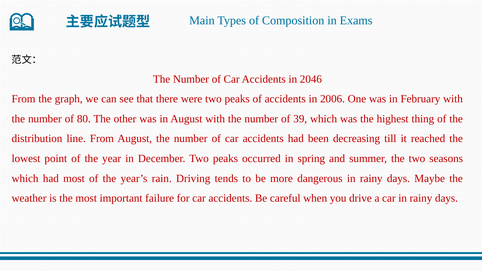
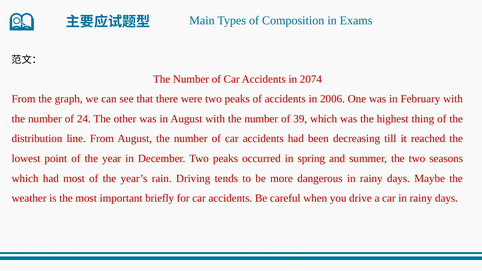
2046: 2046 -> 2074 (311, 79)
80: 80 -> 24 (84, 119)
failure: failure -> briefly (160, 198)
